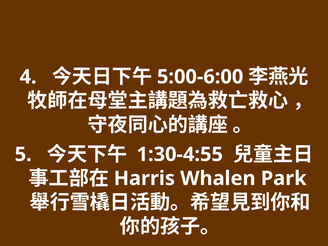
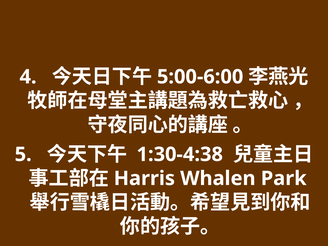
1:30-4:55: 1:30-4:55 -> 1:30-4:38 (180, 154)
